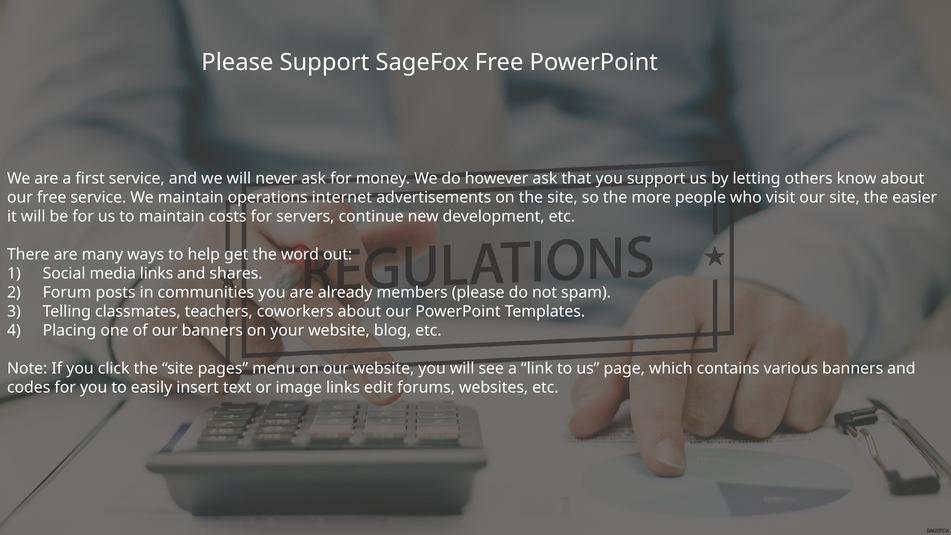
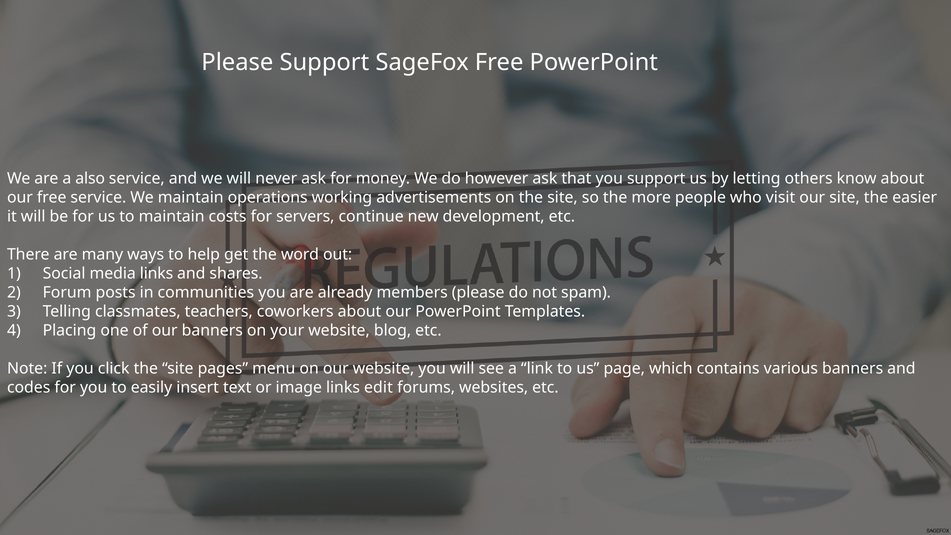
first: first -> also (90, 178)
internet: internet -> working (342, 197)
